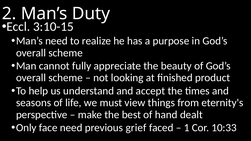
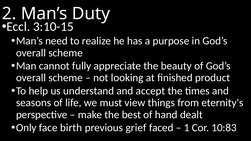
face need: need -> birth (71, 128)
10:33: 10:33 -> 10:83 (224, 128)
